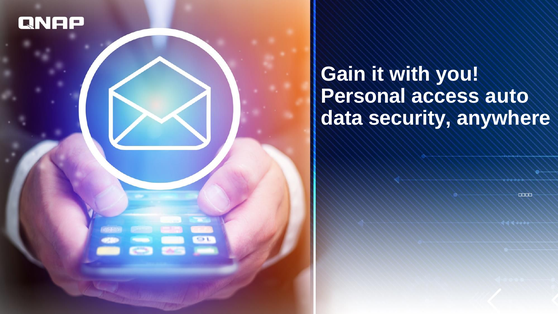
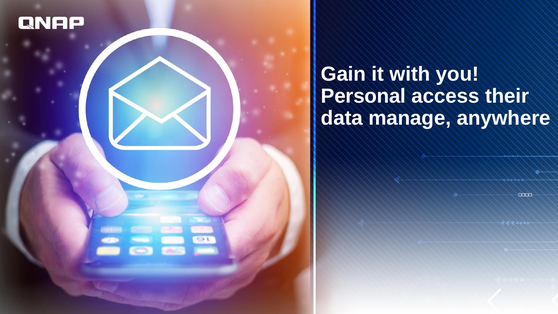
auto: auto -> their (507, 96)
security: security -> manage (410, 118)
